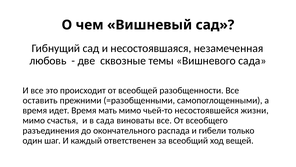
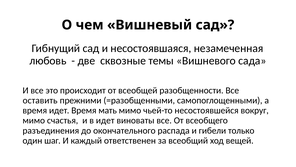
жизни: жизни -> вокруг (255, 110)
в сада: сада -> идет (105, 120)
